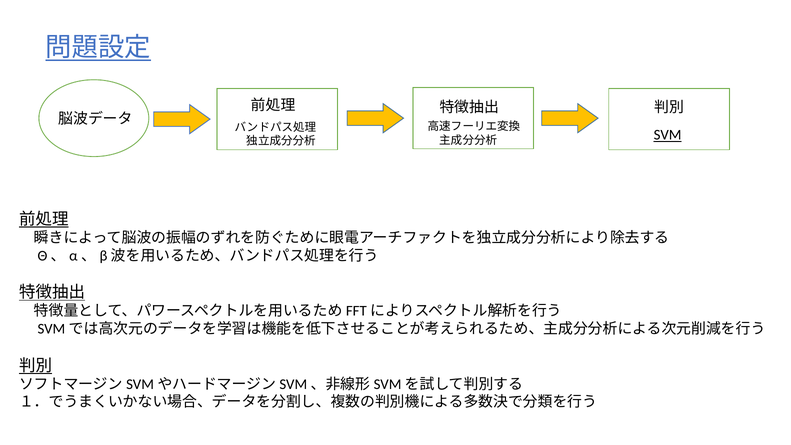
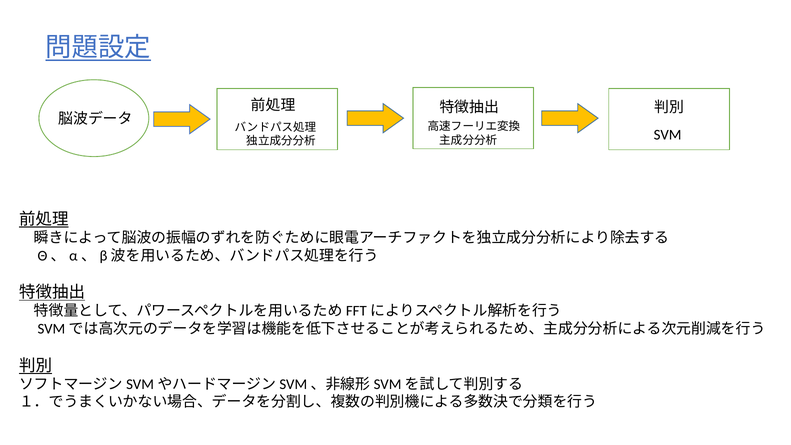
SVM underline: present -> none (668, 135)
